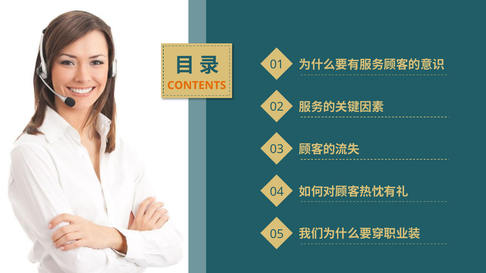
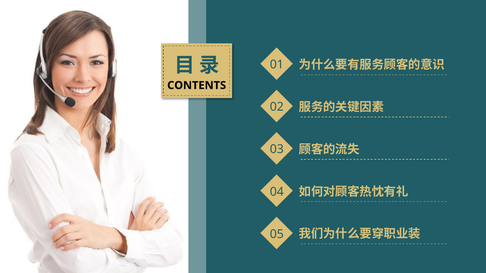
CONTENTS colour: orange -> black (197, 85)
